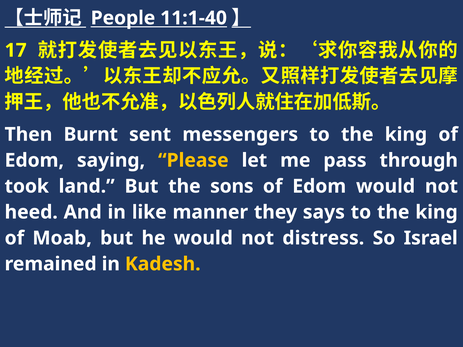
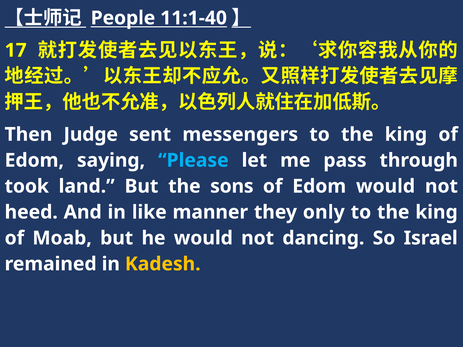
Burnt: Burnt -> Judge (91, 135)
Please colour: yellow -> light blue (193, 160)
says: says -> only (324, 212)
distress: distress -> dancing (323, 238)
